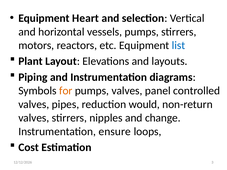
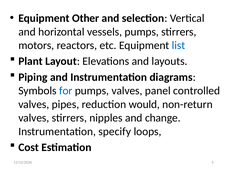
Heart: Heart -> Other (86, 18)
for colour: orange -> blue (66, 91)
ensure: ensure -> specify (115, 132)
